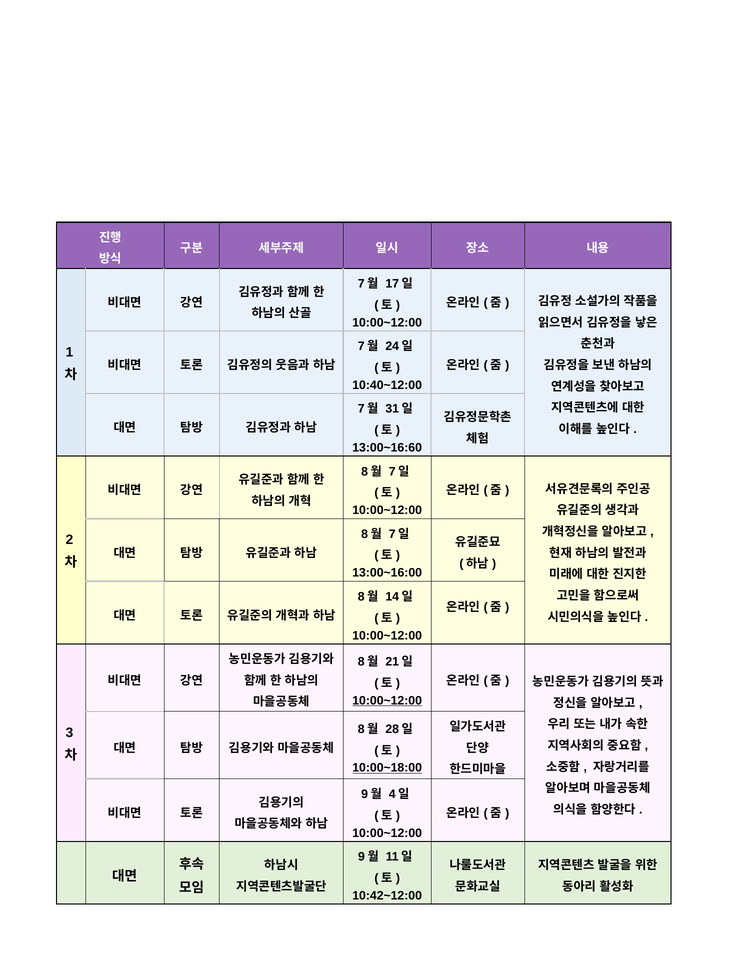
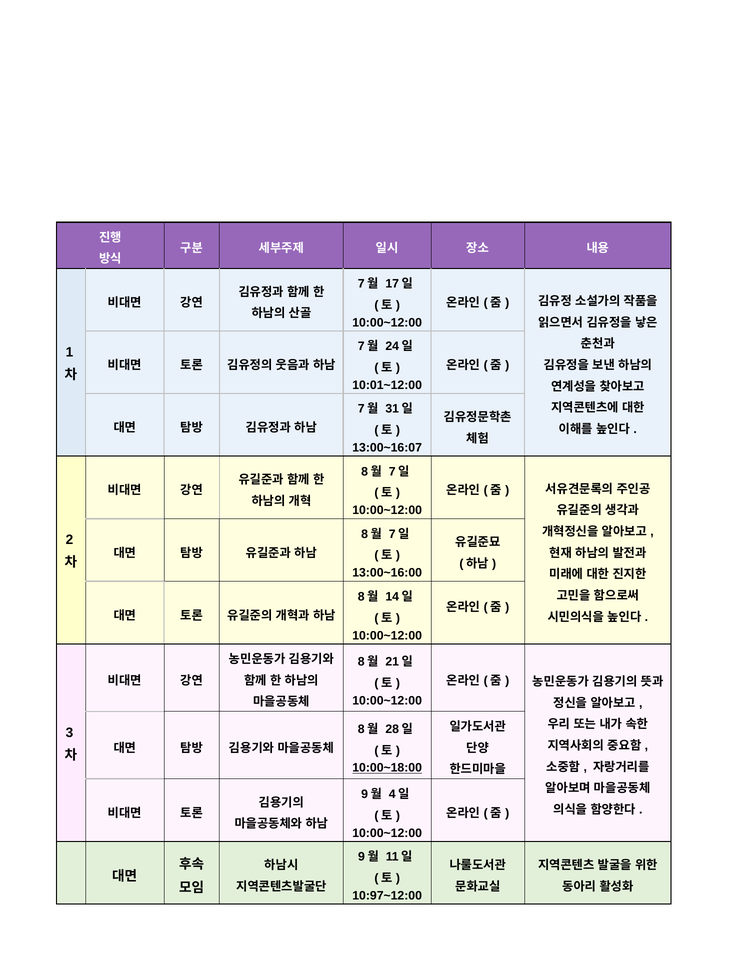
10:40~12:00: 10:40~12:00 -> 10:01~12:00 (387, 385)
13:00~16:60: 13:00~16:60 -> 13:00~16:07 (387, 448)
10:00~12:00 underline: present -> none (387, 700)
10:42~12:00: 10:42~12:00 -> 10:97~12:00 (387, 895)
